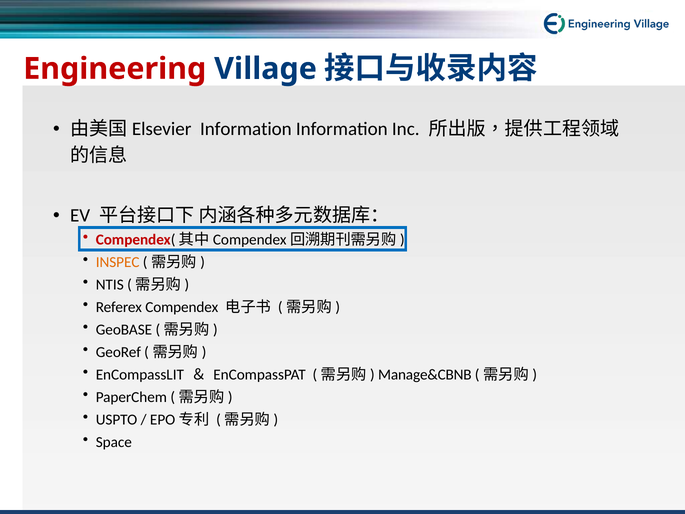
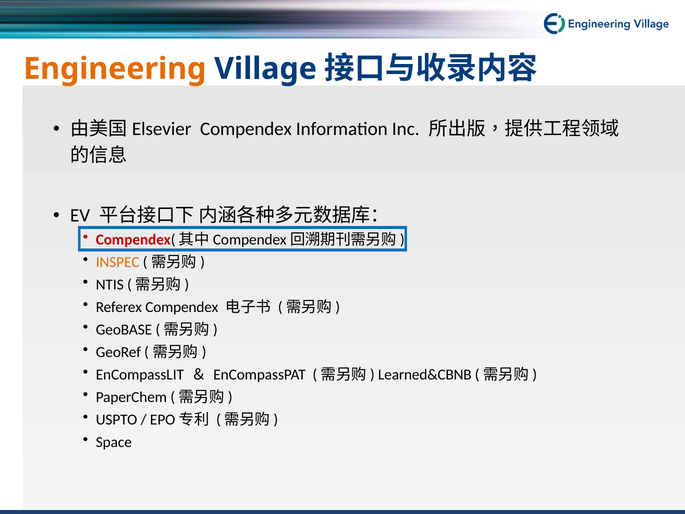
Engineering colour: red -> orange (115, 69)
Information: Information -> Compendex (246, 129)
Manage&CBNB: Manage&CBNB -> Learned&CBNB (425, 375)
